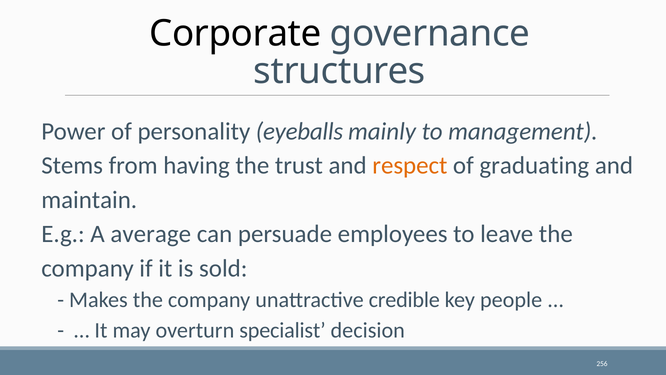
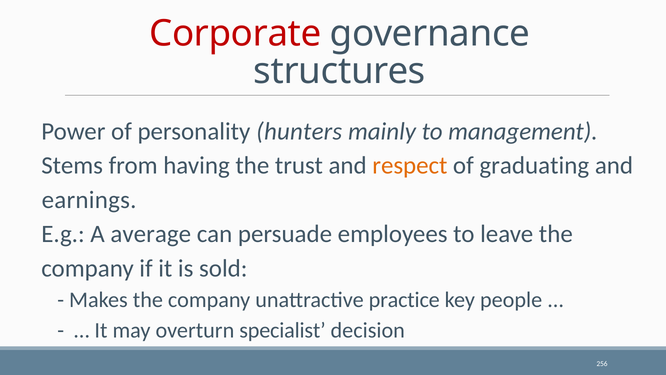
Corporate colour: black -> red (235, 34)
eyeballs: eyeballs -> hunters (299, 131)
maintain: maintain -> earnings (89, 200)
credible: credible -> practice (404, 300)
